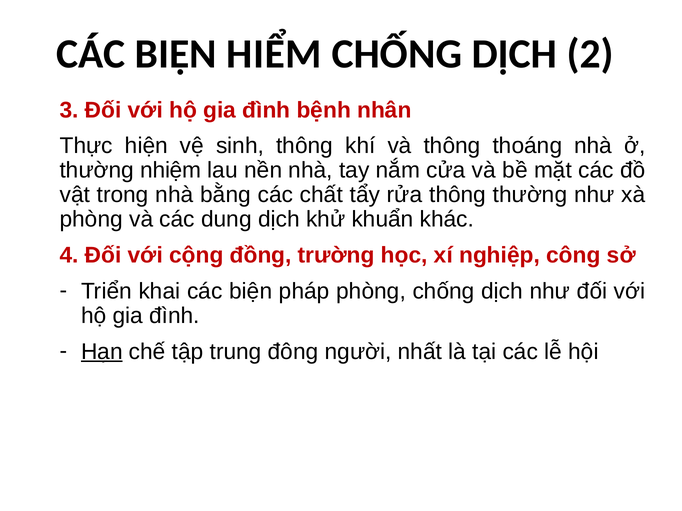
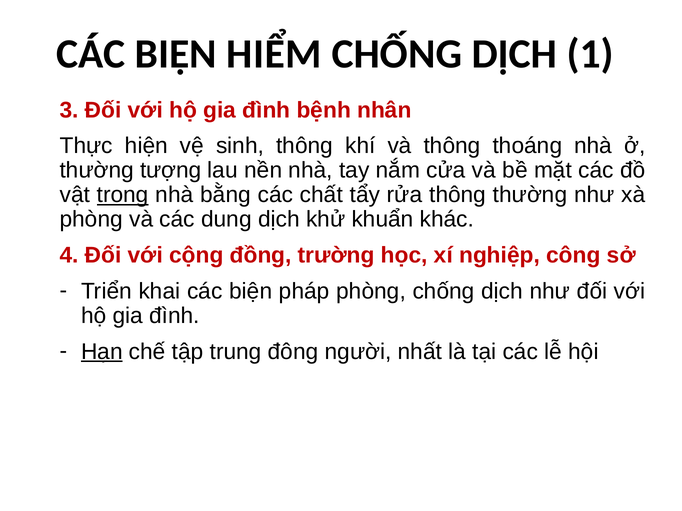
2: 2 -> 1 (590, 54)
nhiệm: nhiệm -> tượng (171, 171)
trong underline: none -> present (123, 195)
